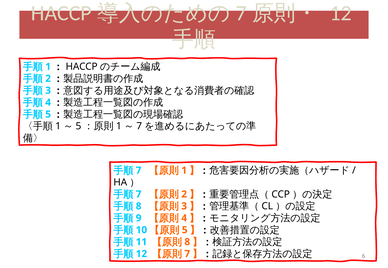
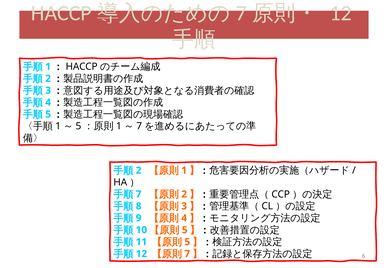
7: 7 -> 2 (139, 171)
8: 8 -> 5 (187, 242)
